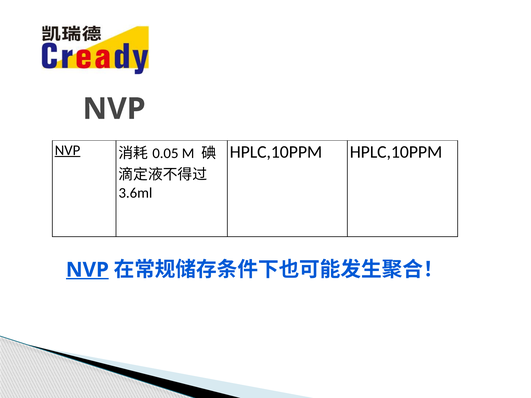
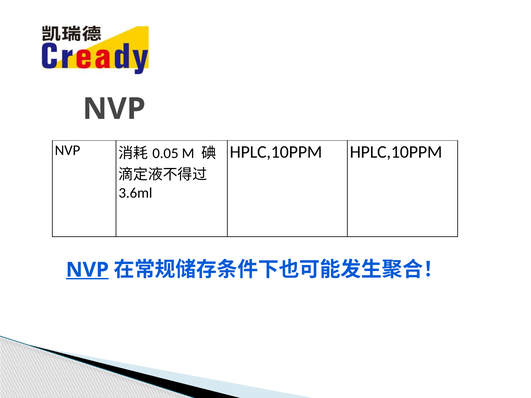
NVP underline: present -> none (68, 150)
